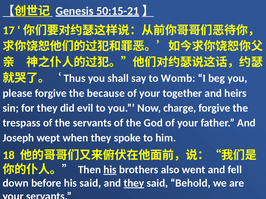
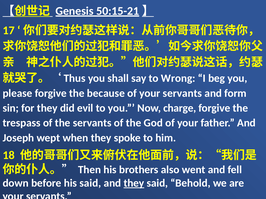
Womb: Womb -> Wrong (178, 78)
of your together: together -> servants (182, 93)
heirs: heirs -> form (235, 93)
his underline: present -> none (110, 170)
